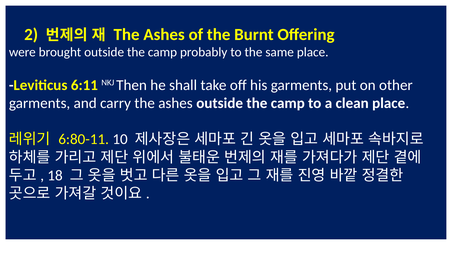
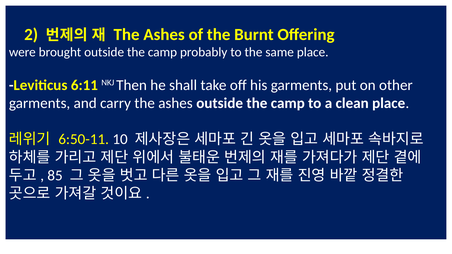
6:80-11: 6:80-11 -> 6:50-11 (84, 140)
18: 18 -> 85 (55, 176)
